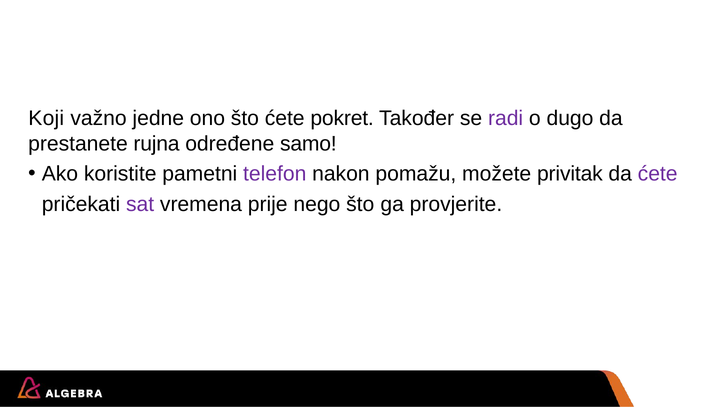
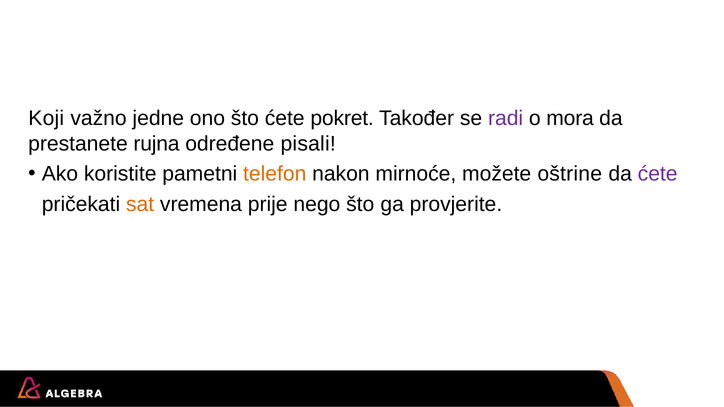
dugo: dugo -> mora (570, 118)
samo: samo -> pisali (308, 144)
telefon colour: purple -> orange (275, 174)
pomažu: pomažu -> mirnoće (416, 174)
privitak: privitak -> oštrine (570, 174)
sat colour: purple -> orange (140, 204)
